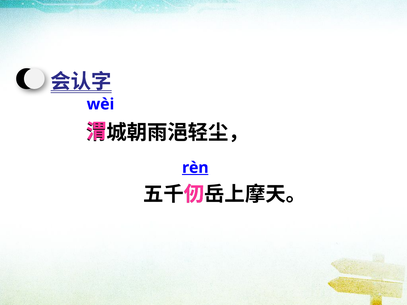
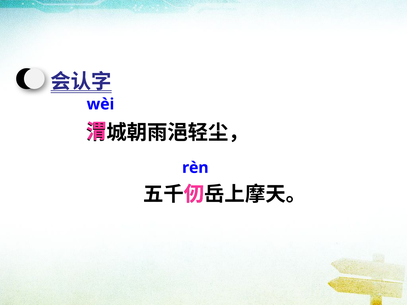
rèn underline: present -> none (195, 168)
